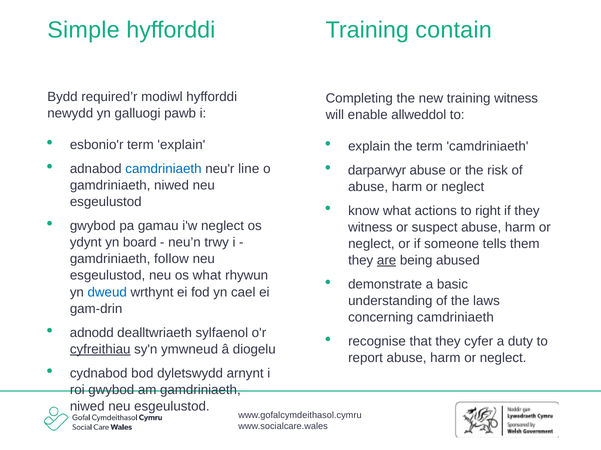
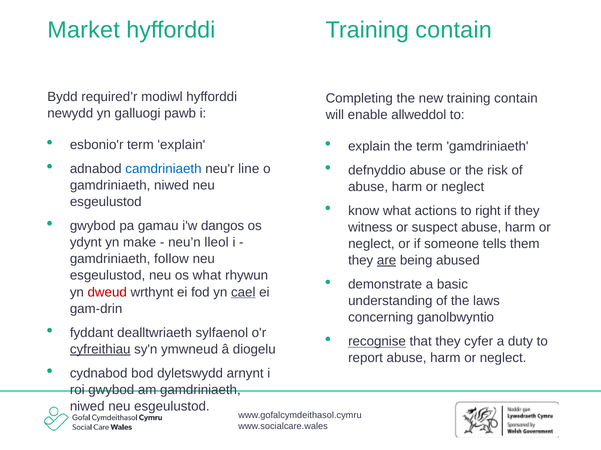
Simple: Simple -> Market (84, 30)
new training witness: witness -> contain (516, 98)
term camdriniaeth: camdriniaeth -> gamdriniaeth (488, 146)
darparwyr: darparwyr -> defnyddio (377, 171)
i'w neglect: neglect -> dangos (223, 226)
board: board -> make (140, 243)
trwy: trwy -> lleol (217, 243)
dweud colour: blue -> red (107, 293)
cael underline: none -> present (243, 293)
concerning camdriniaeth: camdriniaeth -> ganolbwyntio (455, 318)
adnodd: adnodd -> fyddant (92, 333)
recognise underline: none -> present (377, 342)
